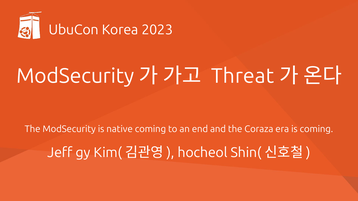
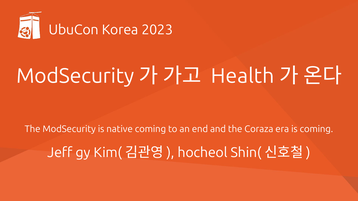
Threat: Threat -> Health (243, 76)
